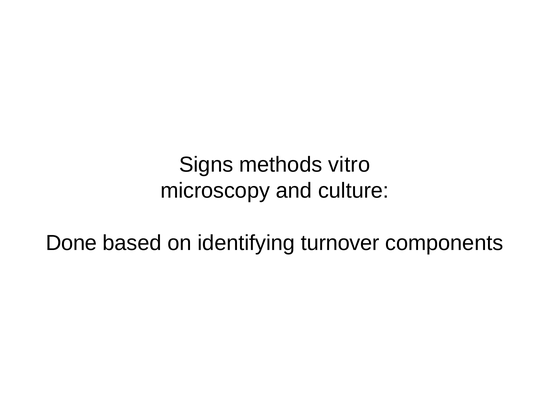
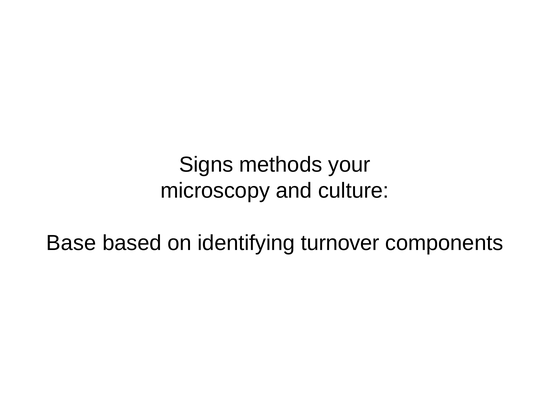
vitro: vitro -> your (349, 165)
Done: Done -> Base (71, 243)
